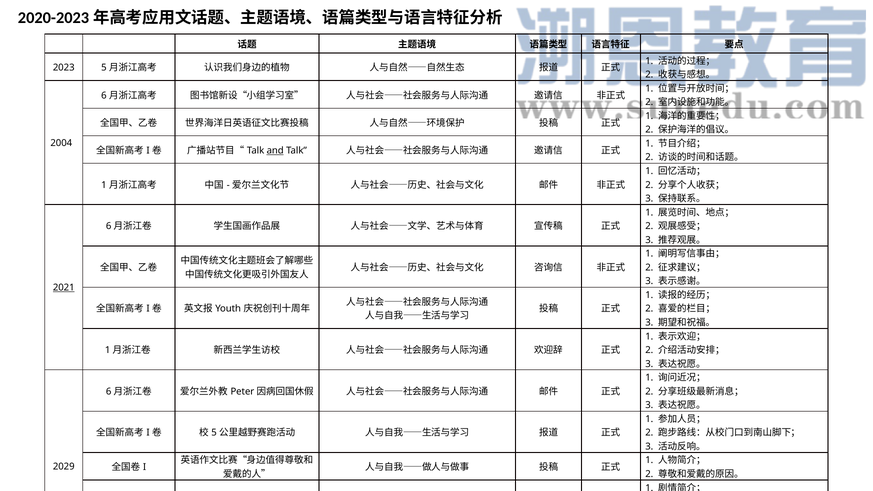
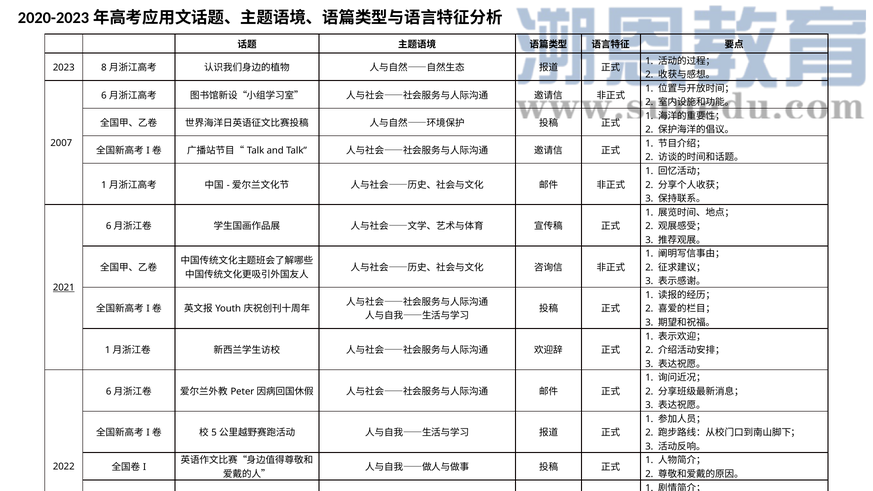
2023 5: 5 -> 8 (104, 68)
2004: 2004 -> 2007 (61, 143)
and underline: present -> none (275, 150)
2029: 2029 -> 2022 (64, 467)
